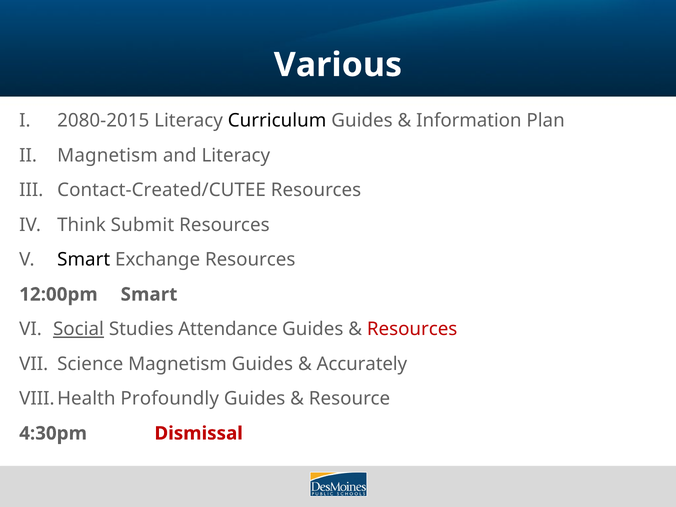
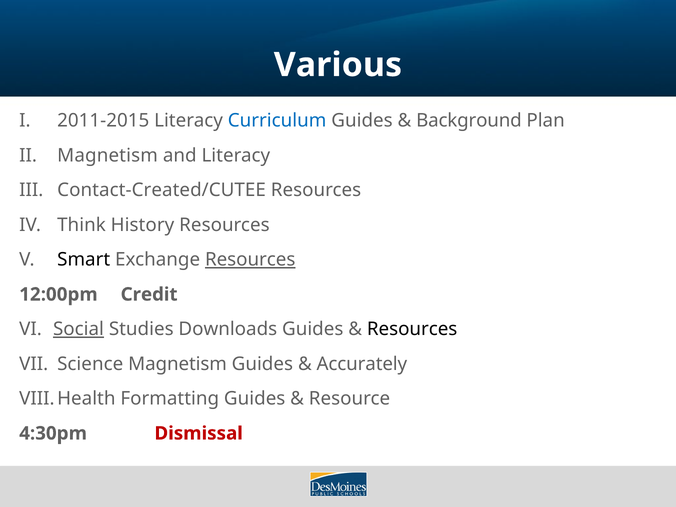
2080-2015: 2080-2015 -> 2011-2015 (103, 121)
Curriculum colour: black -> blue (277, 121)
Information: Information -> Background (469, 121)
Submit: Submit -> History (142, 225)
Resources underline: none -> present (250, 260)
12:00pm Smart: Smart -> Credit (149, 294)
Attendance: Attendance -> Downloads (228, 329)
Resources colour: red -> black (412, 329)
Profoundly: Profoundly -> Formatting (170, 399)
